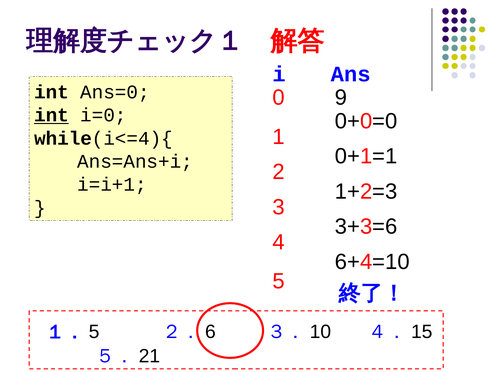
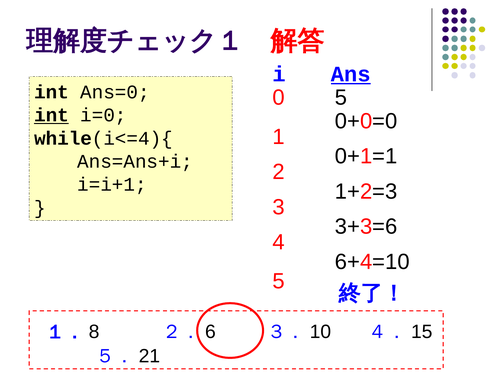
Ans underline: none -> present (351, 74)
0 9: 9 -> 5 (341, 98)
5: 5 -> 8 (94, 332)
